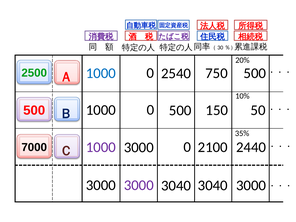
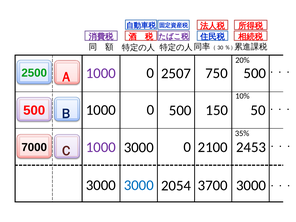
2540: 2540 -> 2507 (176, 73)
1000 colour: blue -> purple (101, 73)
2440: 2440 -> 2453 (251, 147)
3000 colour: purple -> blue (139, 185)
3040: 3040 -> 3700 (213, 185)
3040: 3040 -> 2054 (176, 186)
